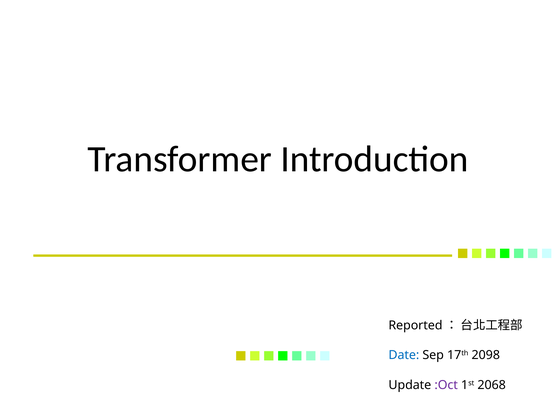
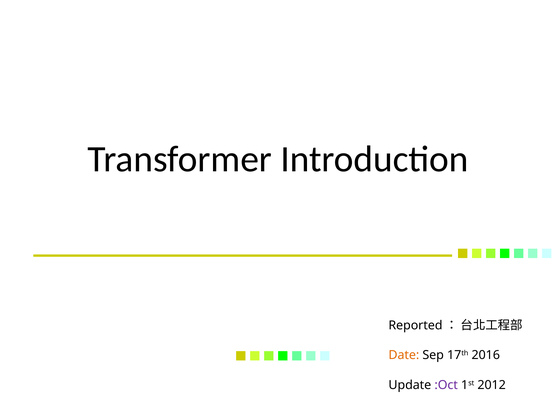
Date colour: blue -> orange (404, 355)
2098: 2098 -> 2016 (486, 355)
2068: 2068 -> 2012 (492, 385)
